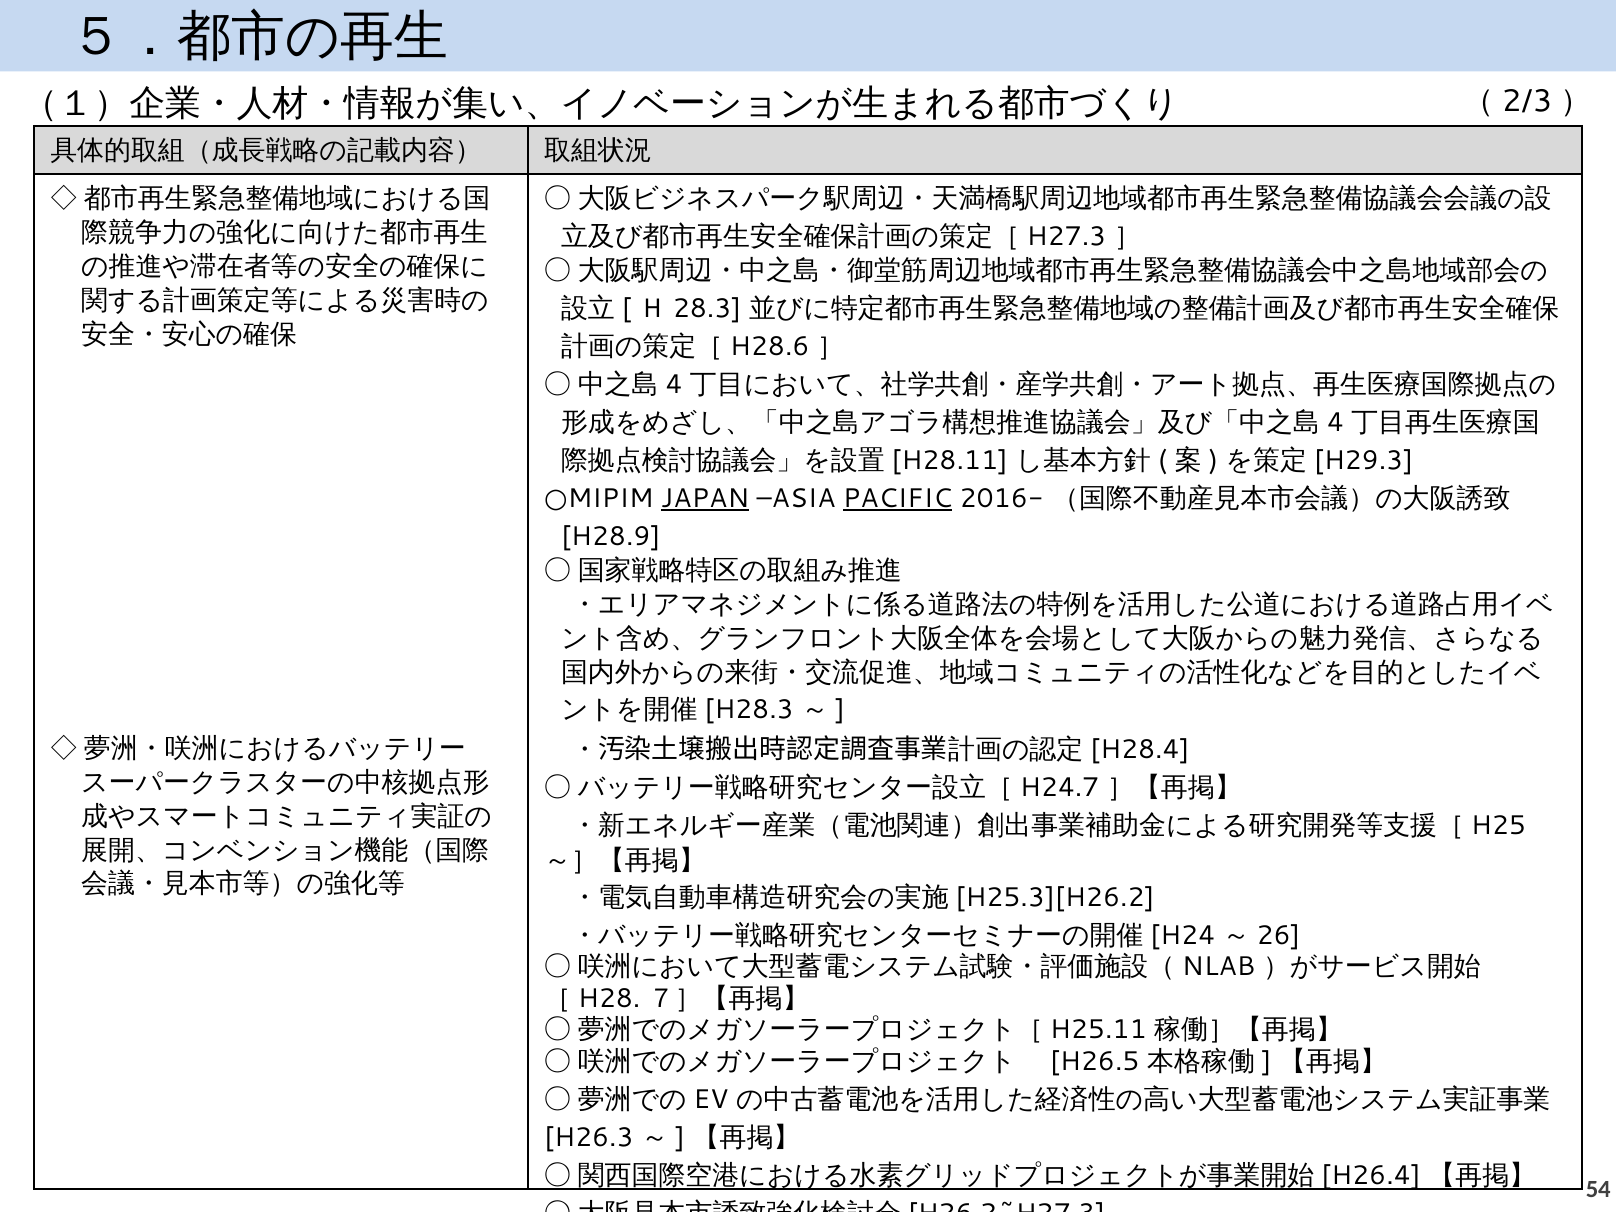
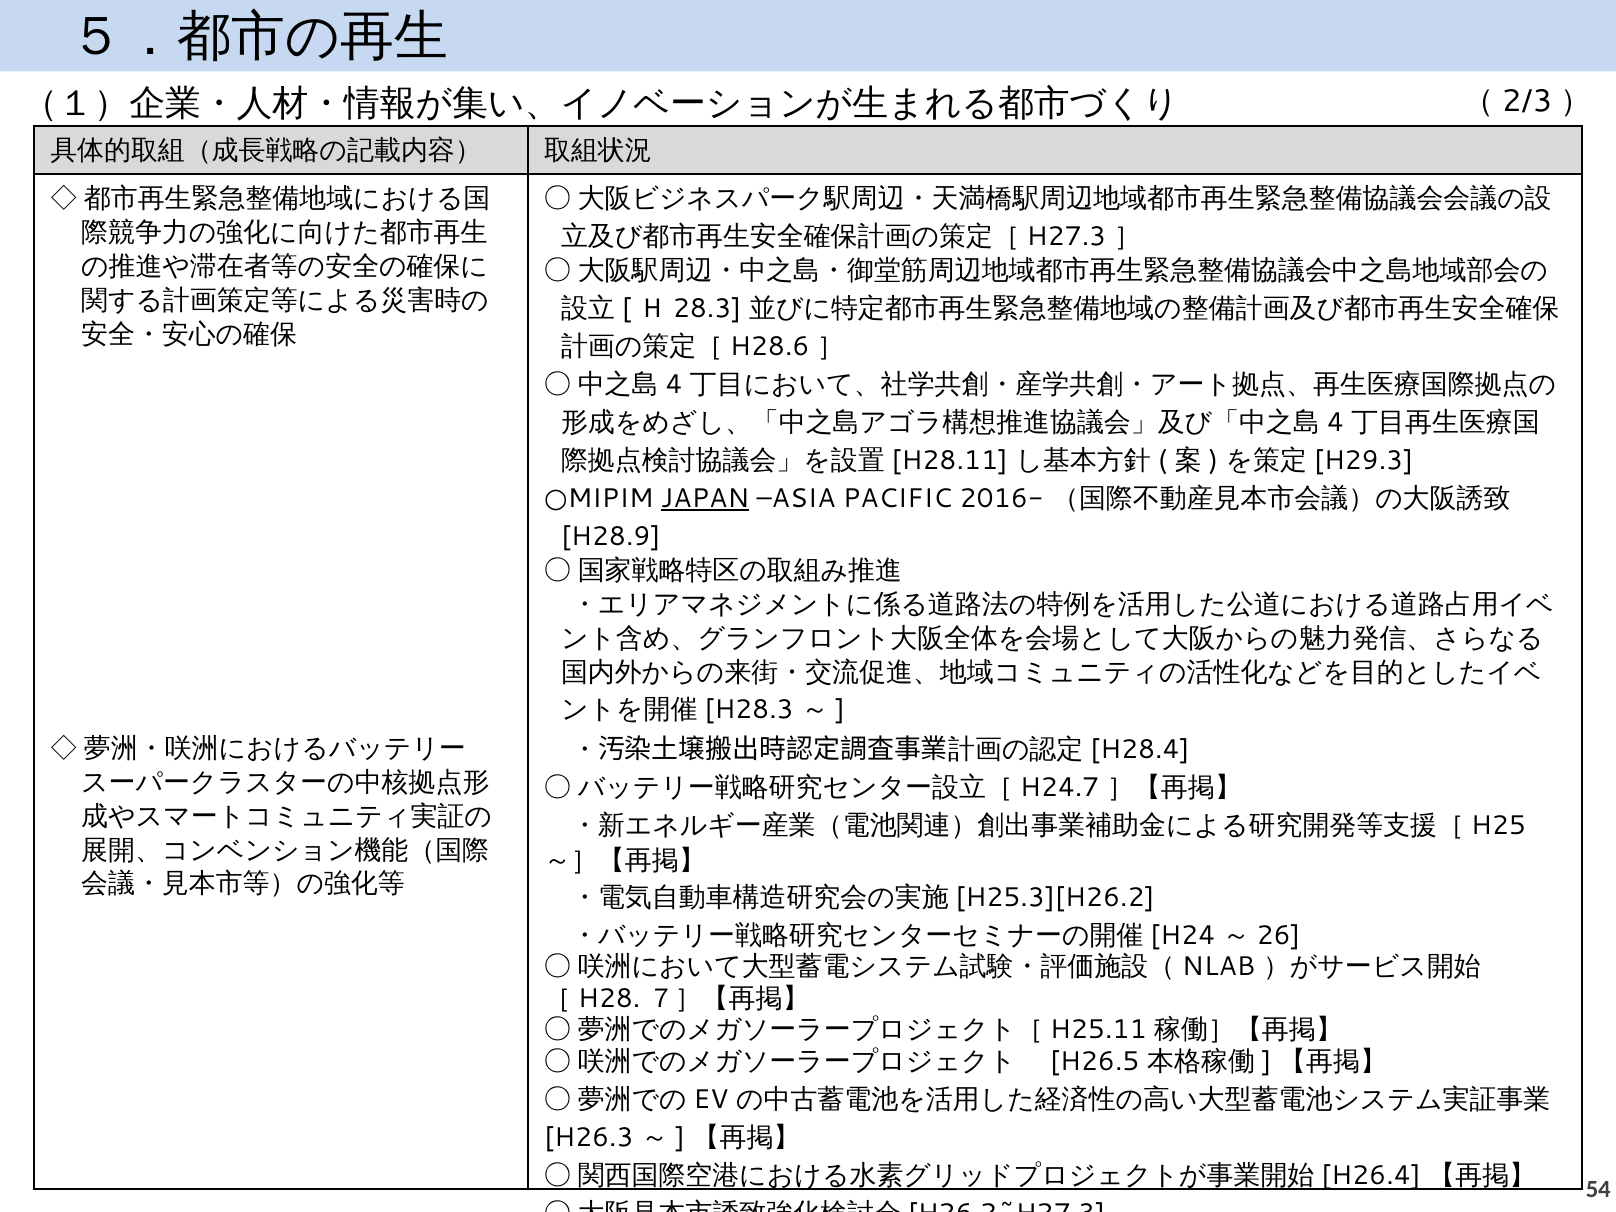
PACIFIC underline: present -> none (898, 498)
